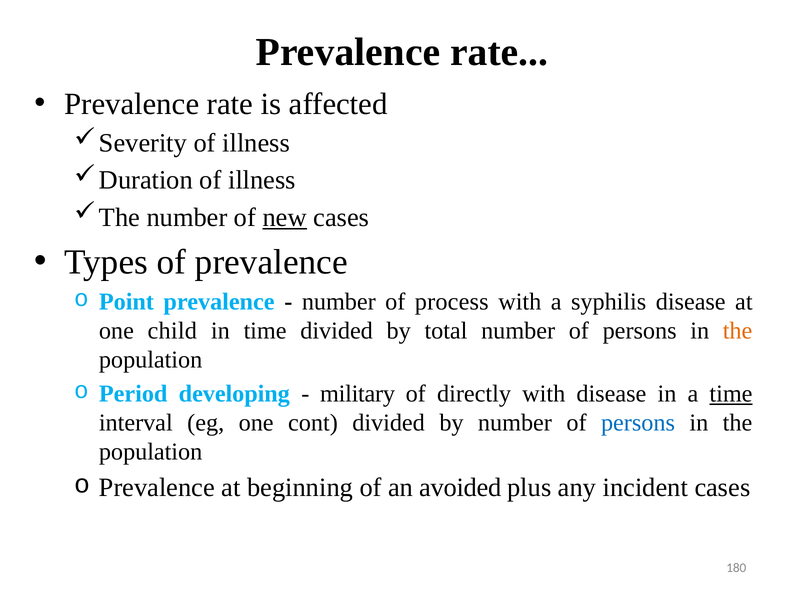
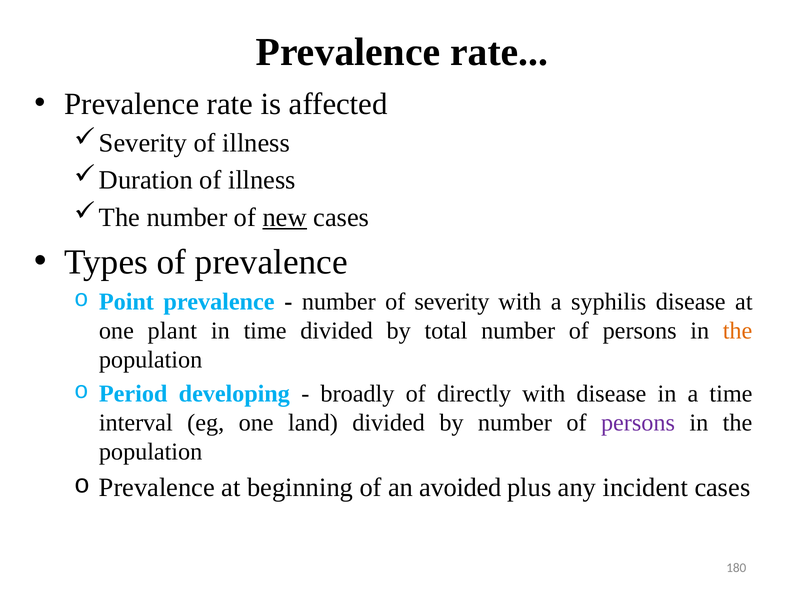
process: process -> severity (452, 302)
child: child -> plant (172, 331)
military: military -> broadly (357, 394)
time underline: present -> none (731, 394)
cont: cont -> land (313, 423)
persons colour: blue -> purple (638, 423)
